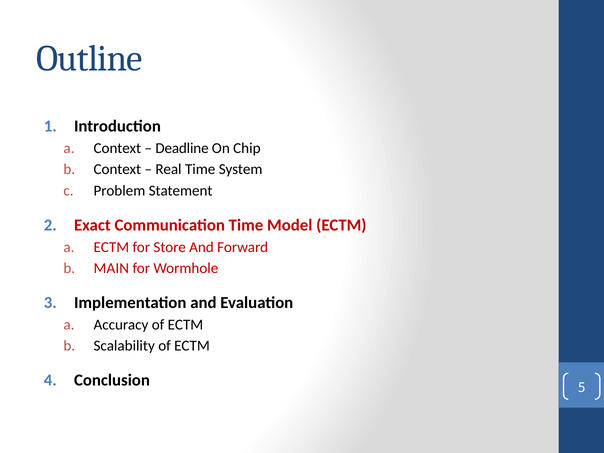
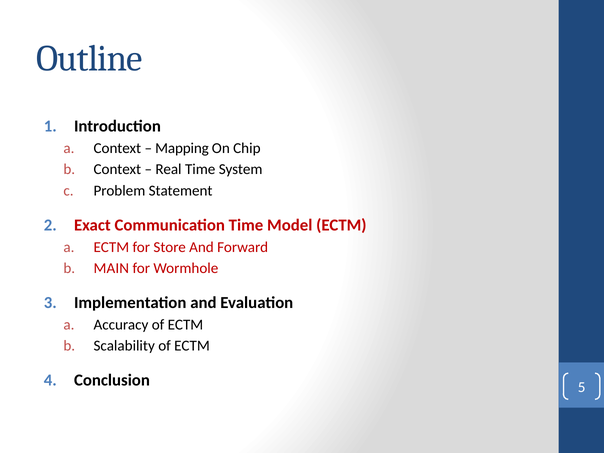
Deadline: Deadline -> Mapping (182, 148)
